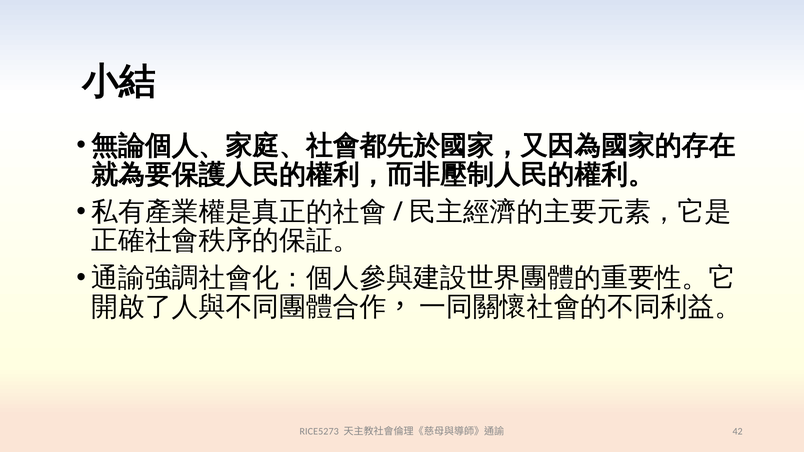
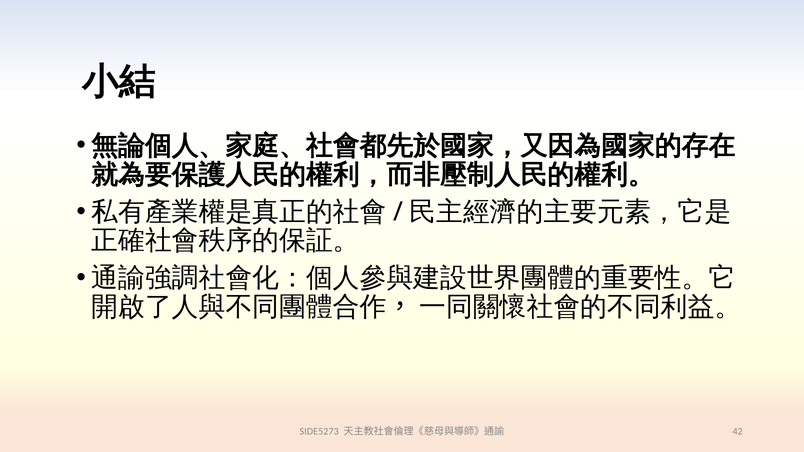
RICE5273: RICE5273 -> SIDE5273 (319, 432)
